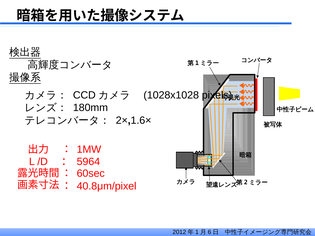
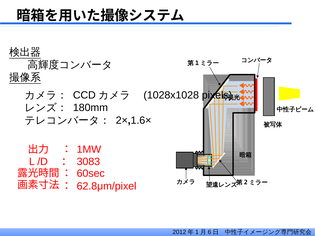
5964: 5964 -> 3083 (88, 162)
40.8μm/pixel: 40.8μm/pixel -> 62.8μm/pixel (107, 186)
